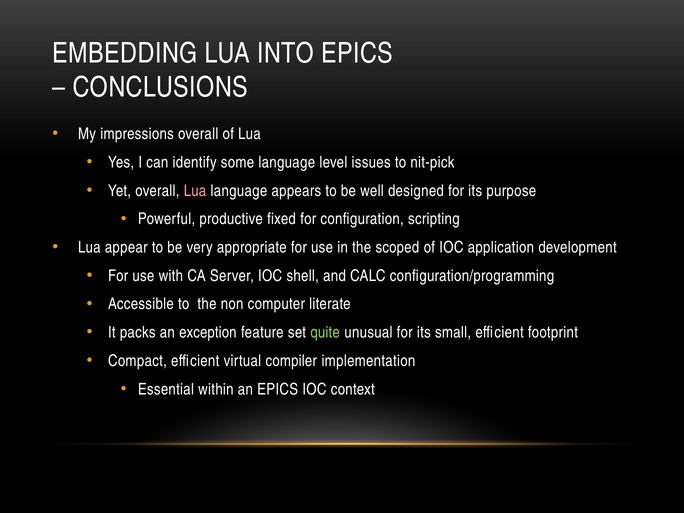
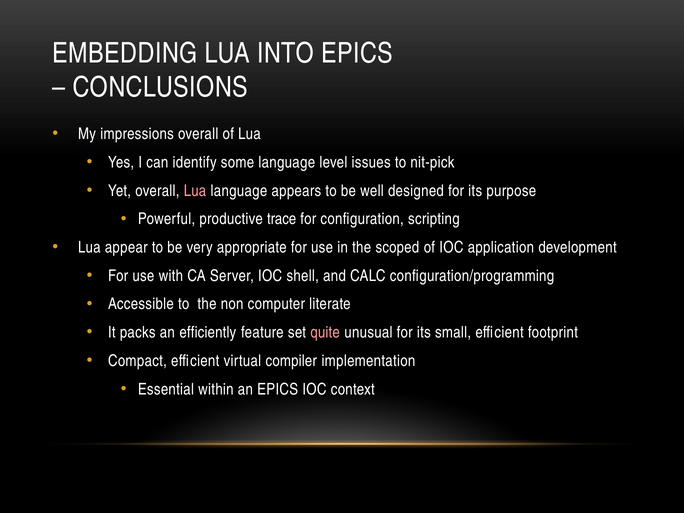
fixed: fixed -> trace (282, 219)
exception: exception -> efficiently (208, 332)
quite colour: light green -> pink (325, 332)
